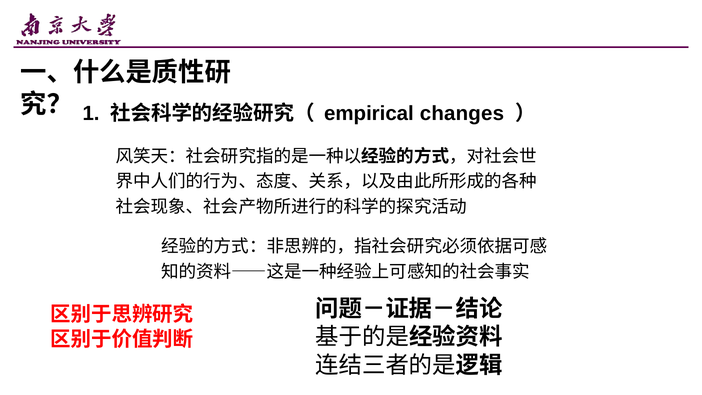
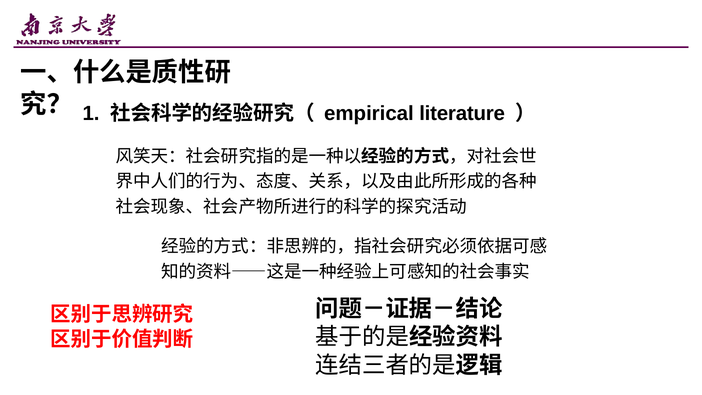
changes: changes -> literature (462, 113)
